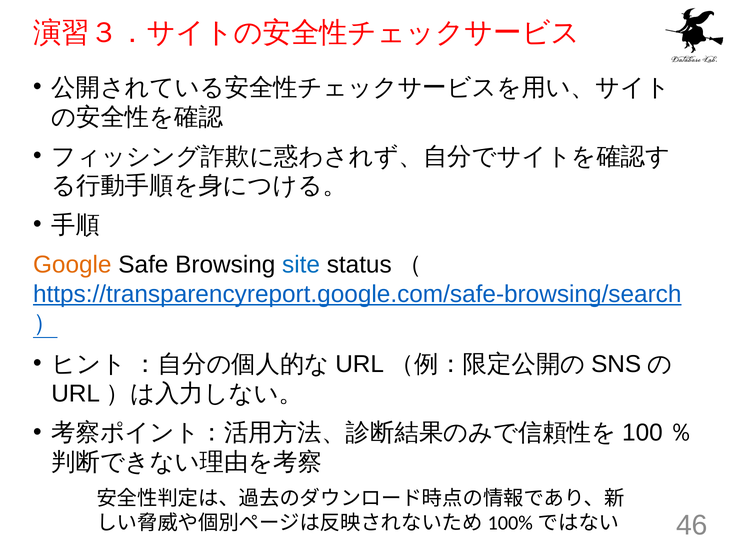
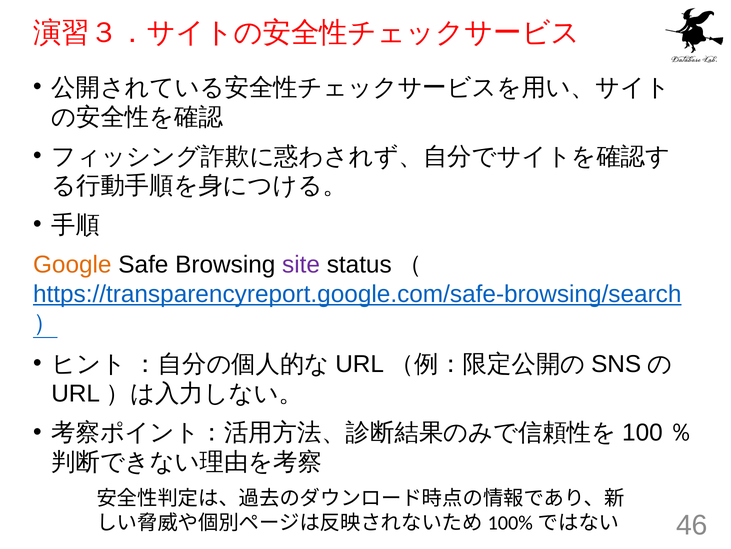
site colour: blue -> purple (301, 264)
